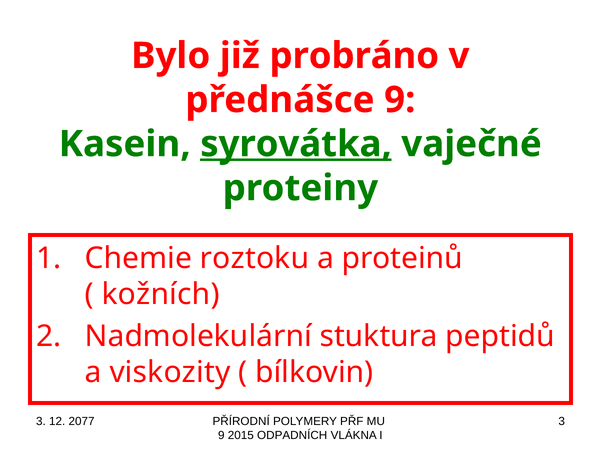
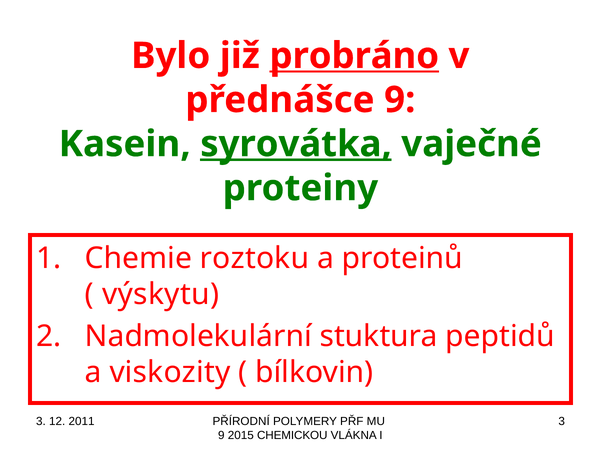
probráno underline: none -> present (354, 56)
kožních: kožních -> výskytu (161, 294)
2077: 2077 -> 2011 (82, 421)
ODPADNÍCH: ODPADNÍCH -> CHEMICKOU (292, 435)
